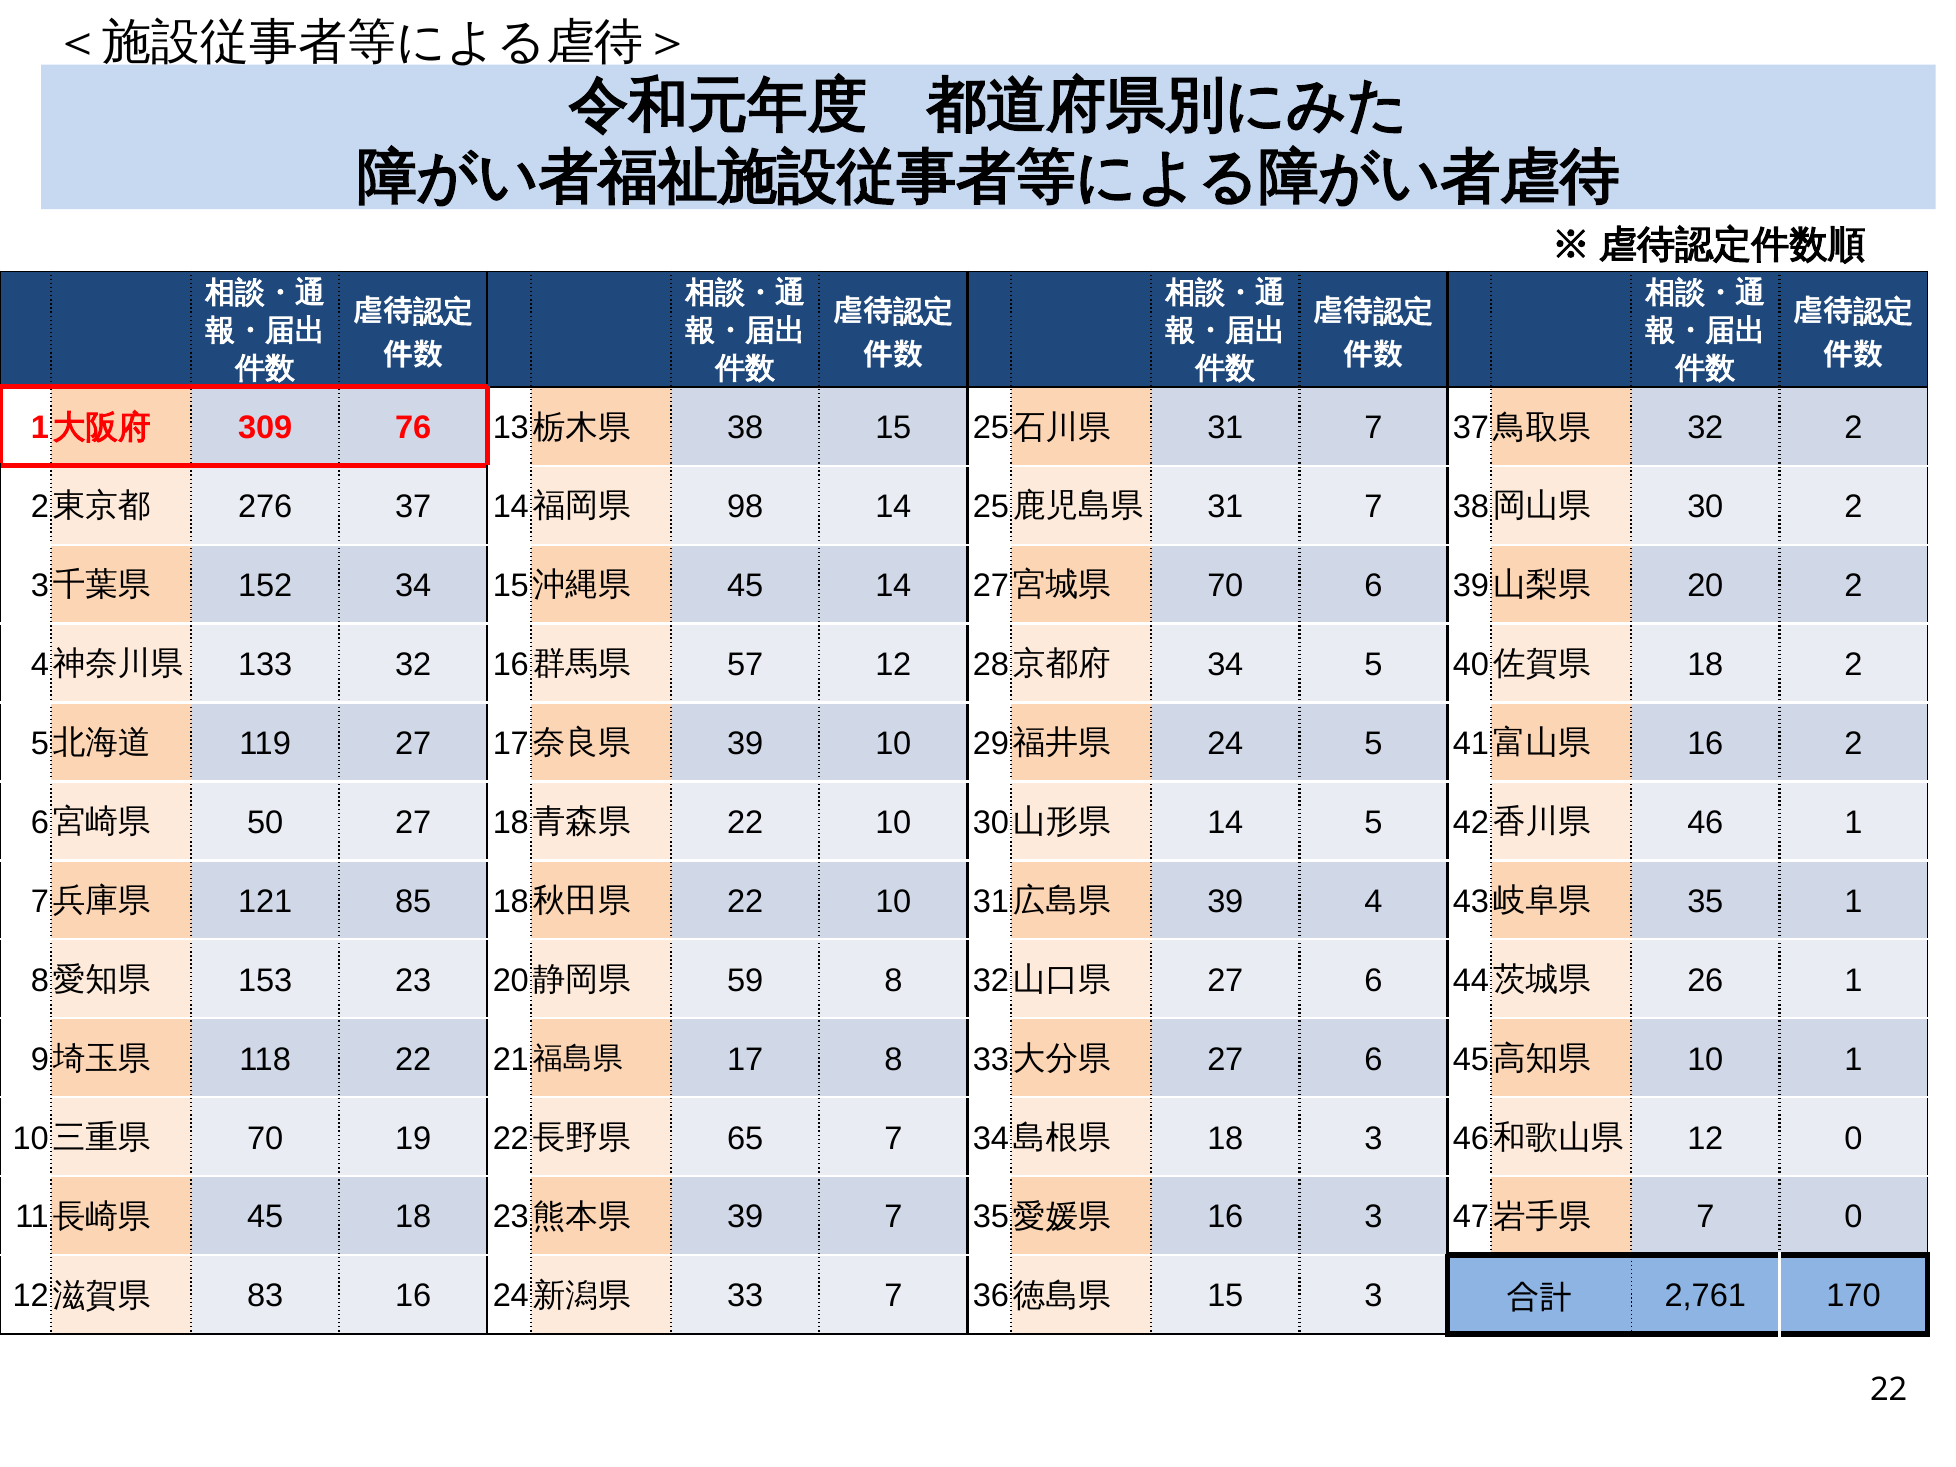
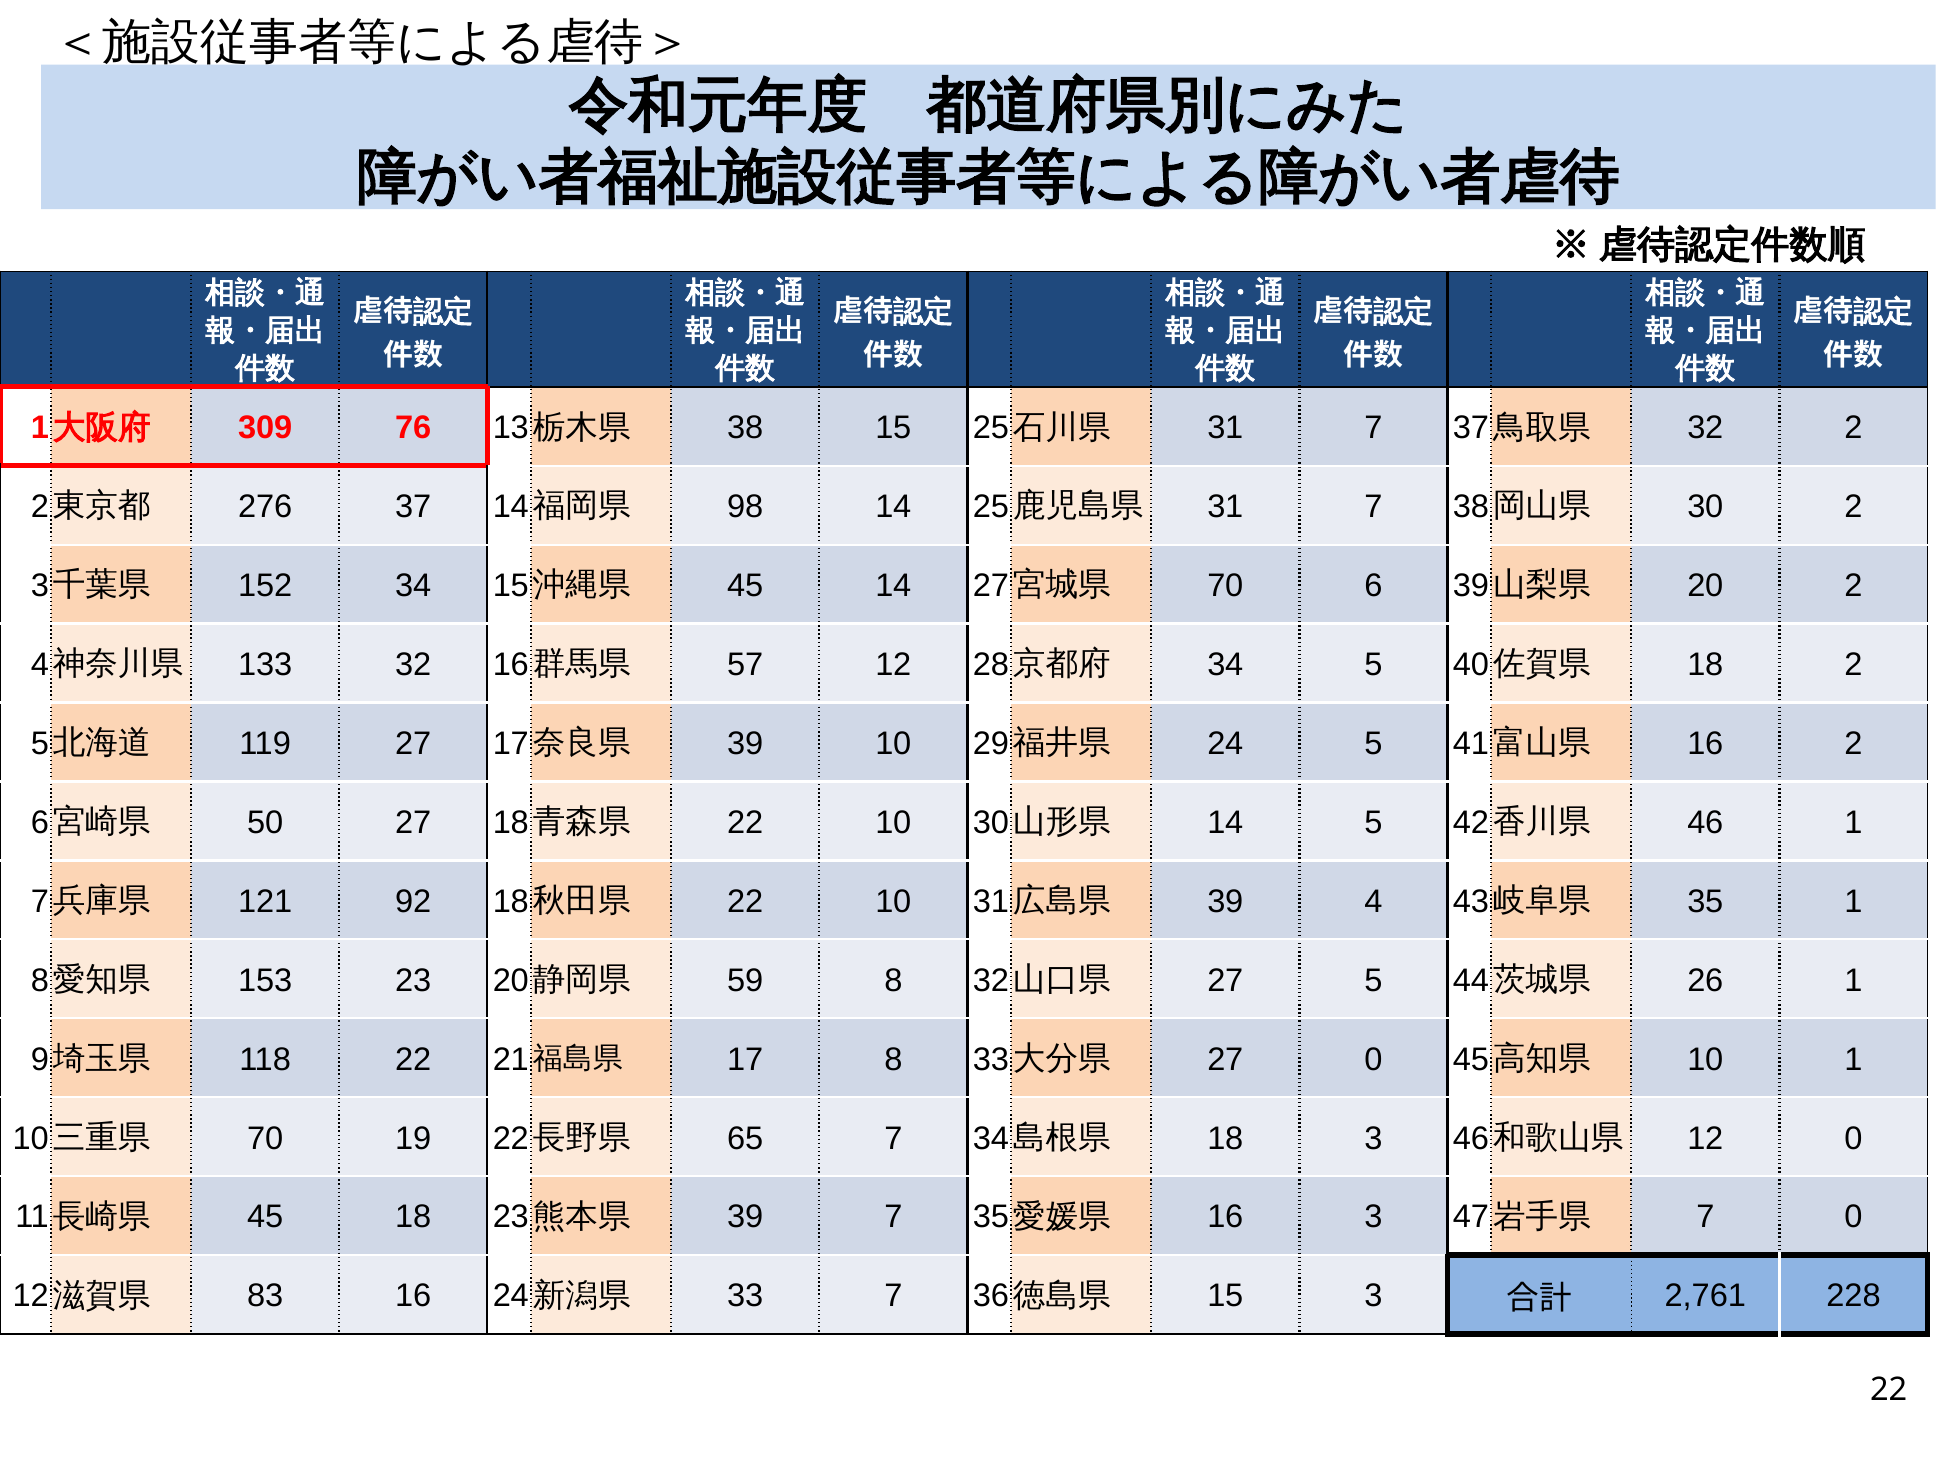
85: 85 -> 92 (413, 901)
6: 6 -> 5 (1373, 980)
6: 6 -> 0 (1373, 1059)
170: 170 -> 228 (1854, 1296)
